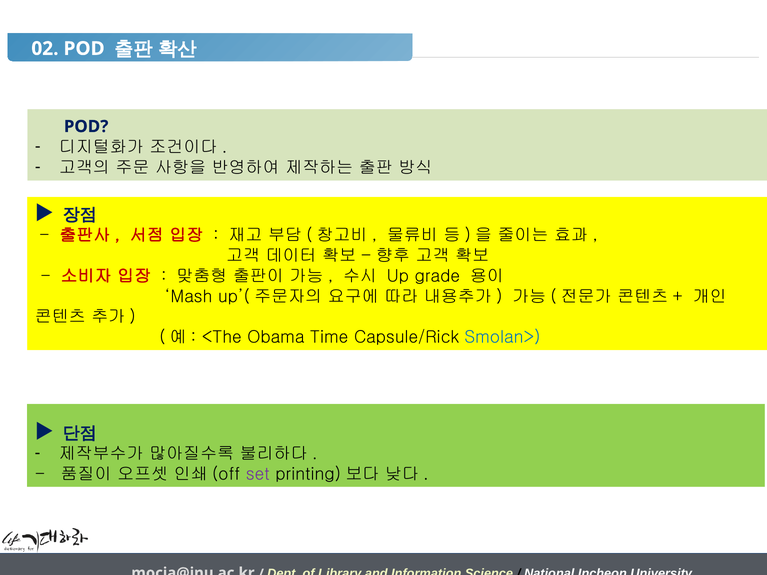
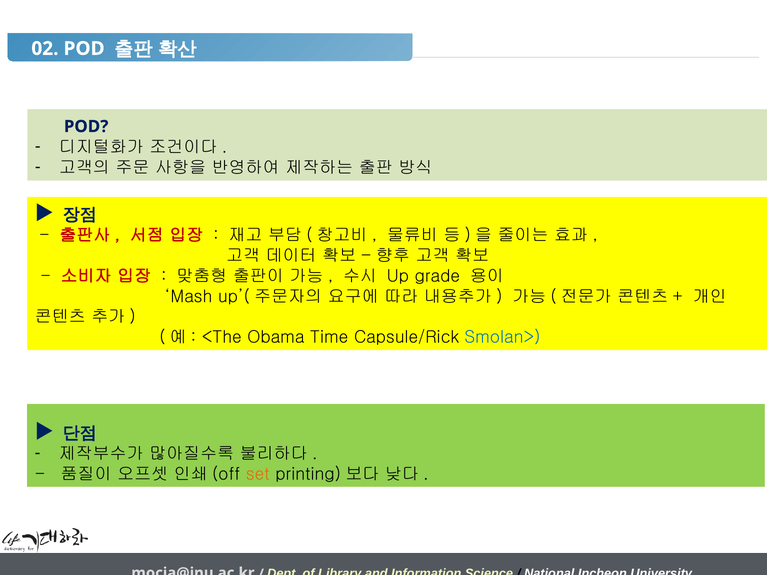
set colour: purple -> orange (258, 474)
